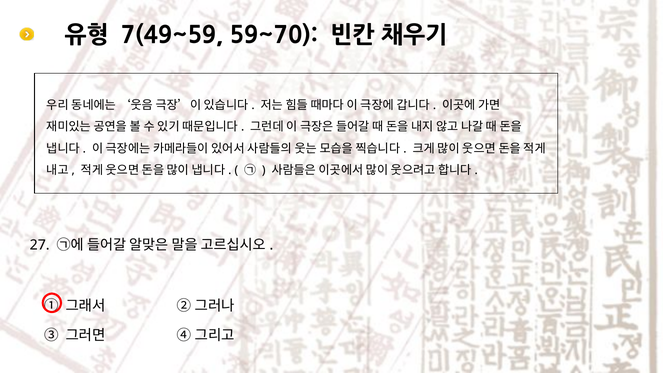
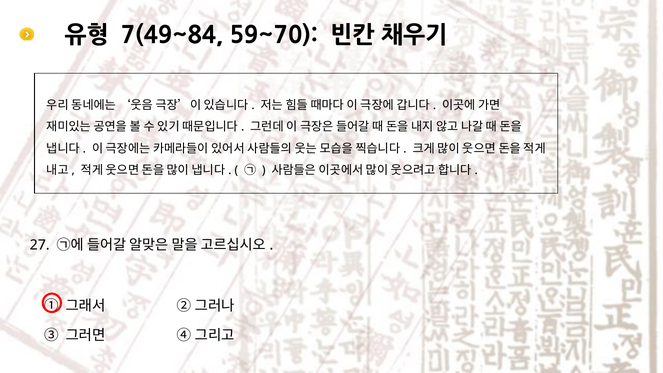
7(49~59: 7(49~59 -> 7(49~84 (172, 35)
